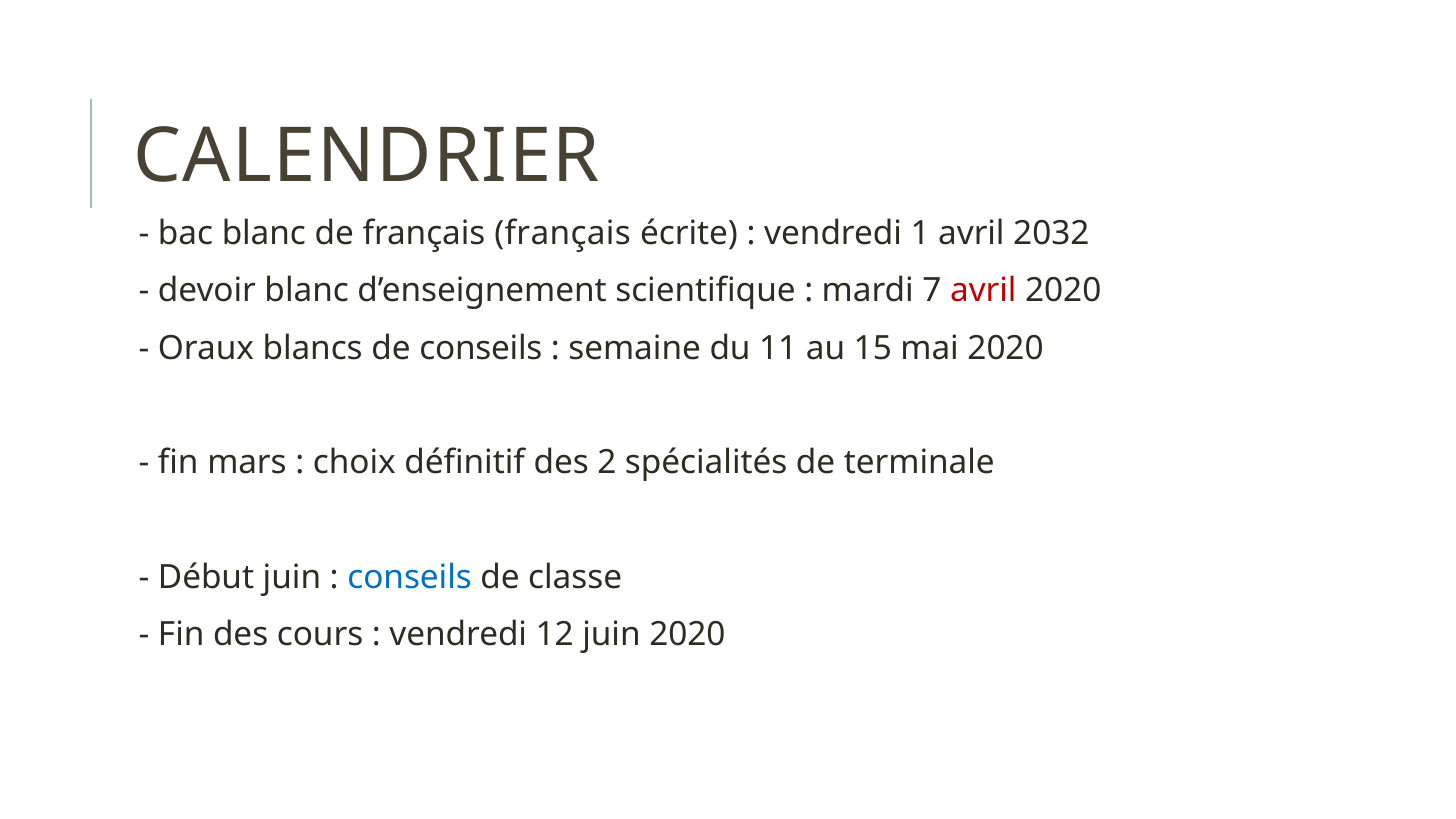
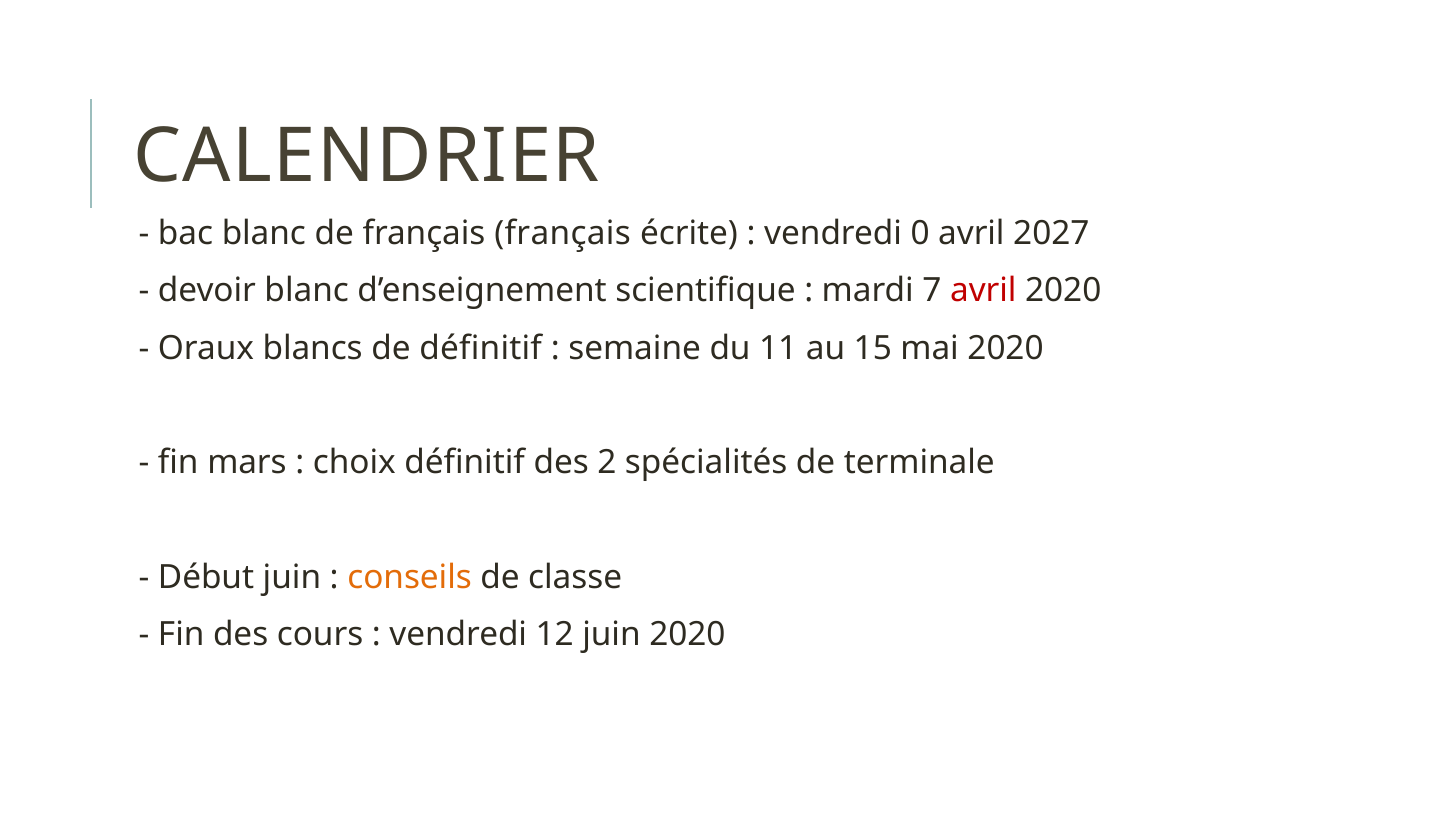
1: 1 -> 0 (920, 234)
2032: 2032 -> 2027 (1051, 234)
de conseils: conseils -> définitif (481, 348)
conseils colour: blue -> orange (410, 577)
